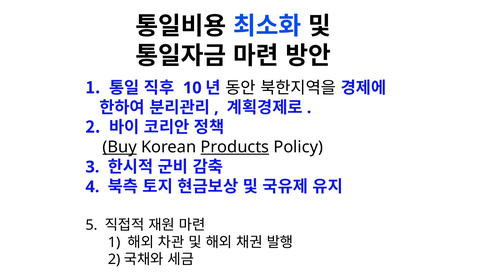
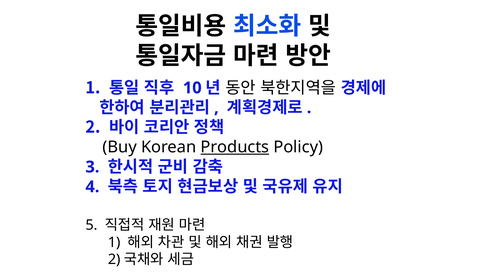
Buy underline: present -> none (120, 147)
